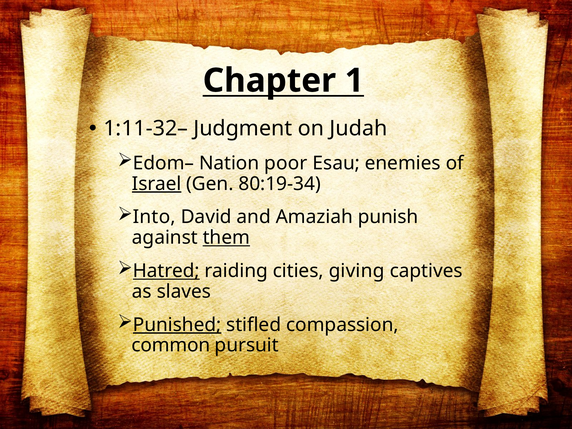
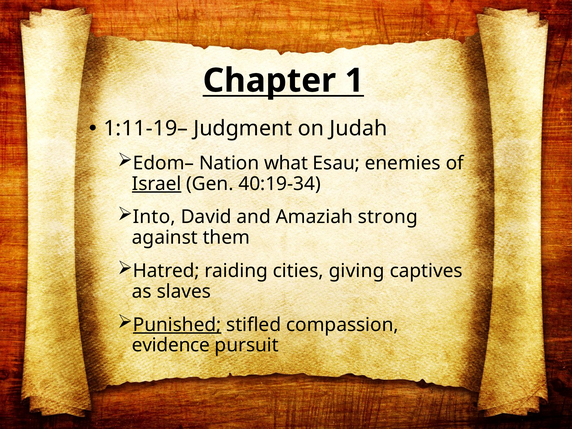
1:11-32–: 1:11-32– -> 1:11-19– (146, 129)
poor: poor -> what (286, 163)
80:19-34: 80:19-34 -> 40:19-34 (280, 184)
punish: punish -> strong (388, 217)
them underline: present -> none (226, 238)
Hatred underline: present -> none (166, 271)
common: common -> evidence (171, 345)
